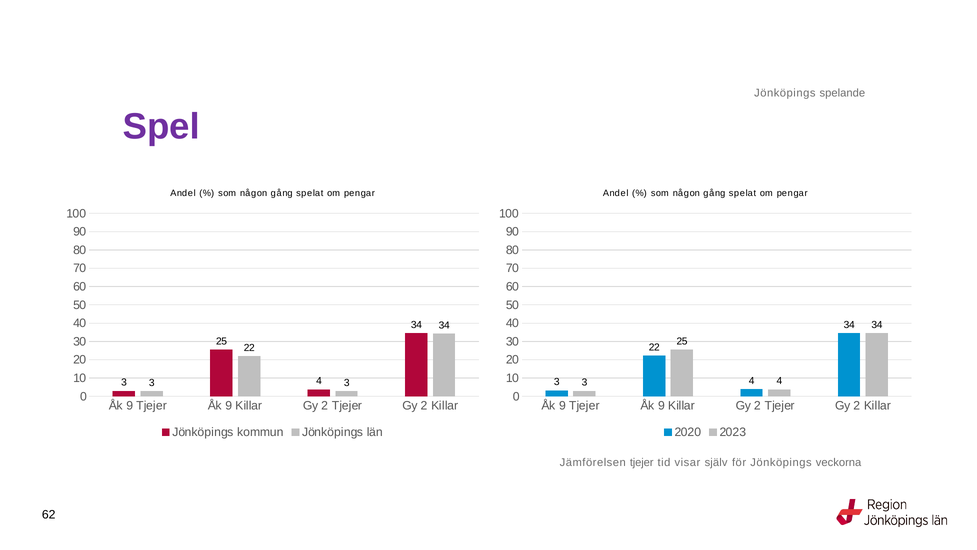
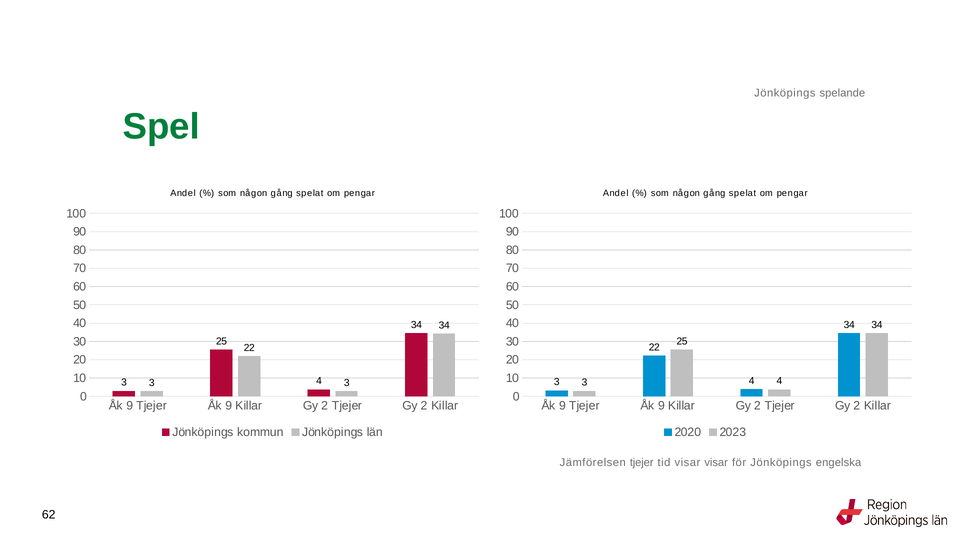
Spel colour: purple -> green (161, 127)
visar själv: själv -> visar (716, 462)
veckorna: veckorna -> engelska (839, 462)
